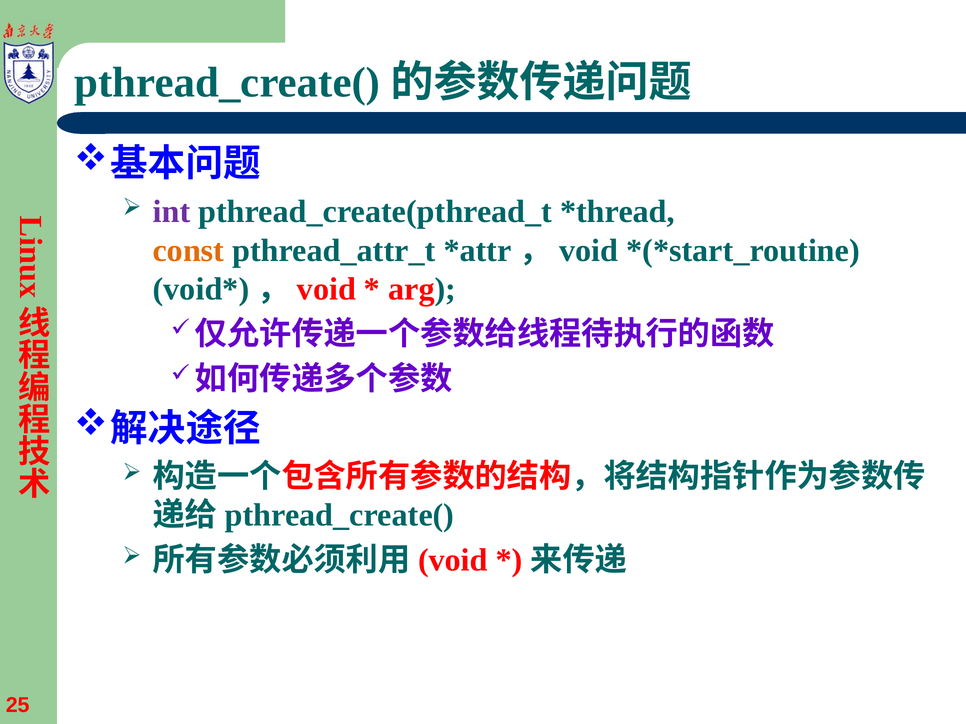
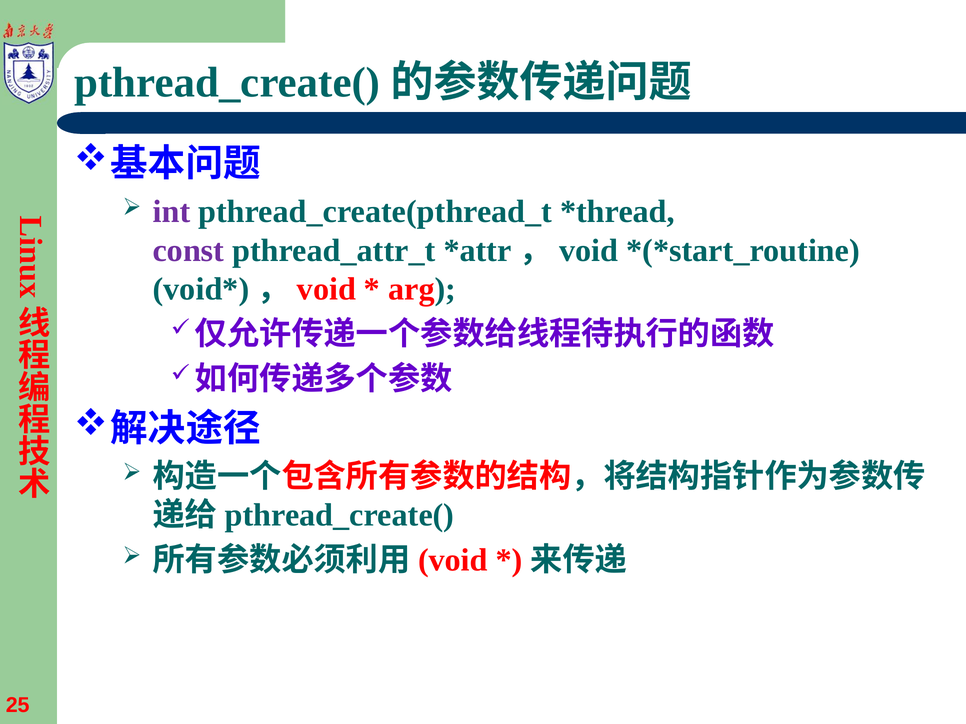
const colour: orange -> purple (188, 251)
